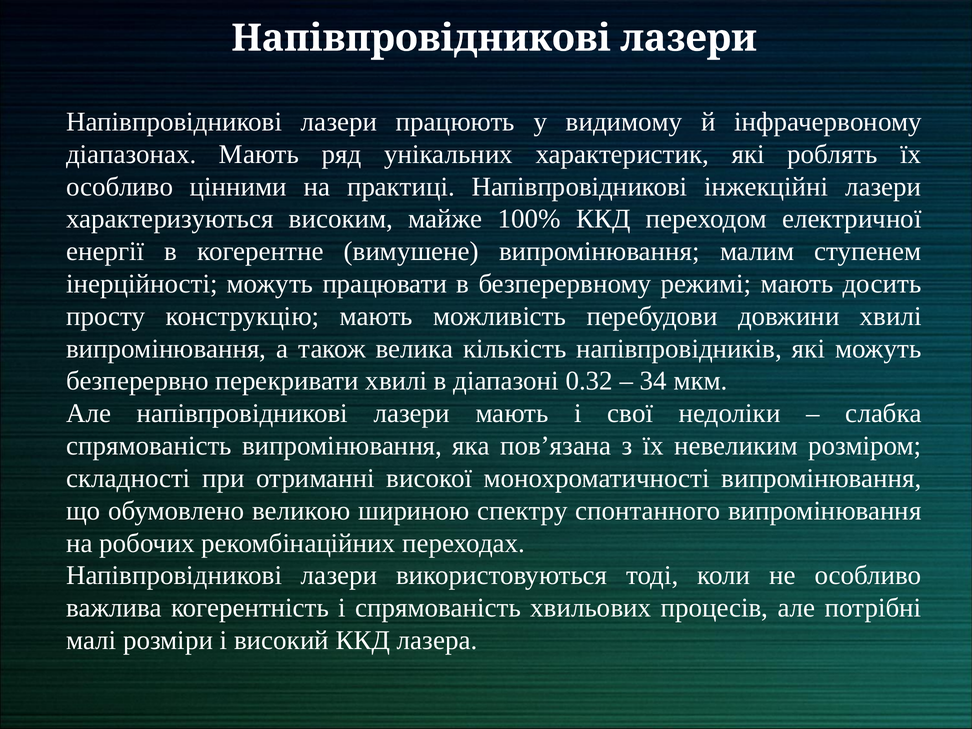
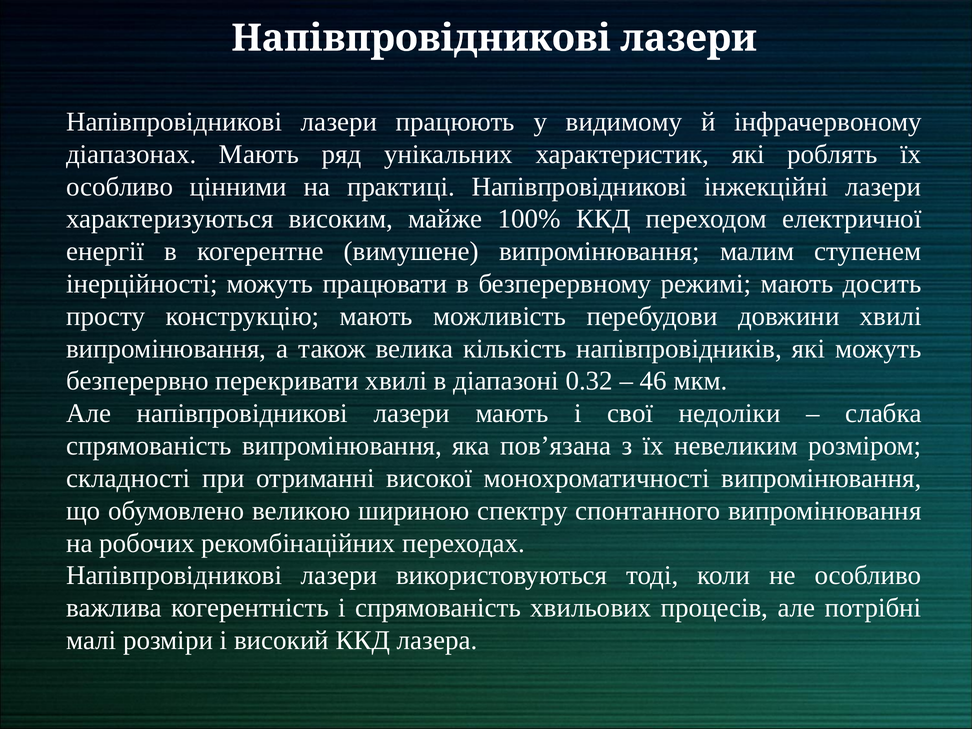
34: 34 -> 46 (653, 381)
